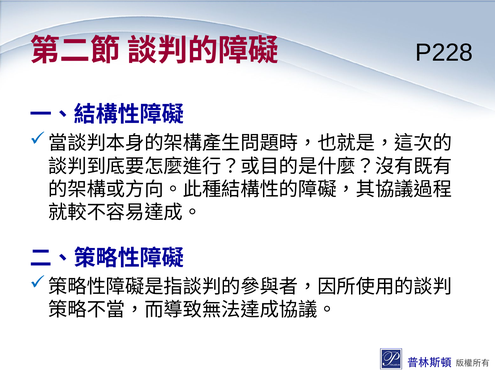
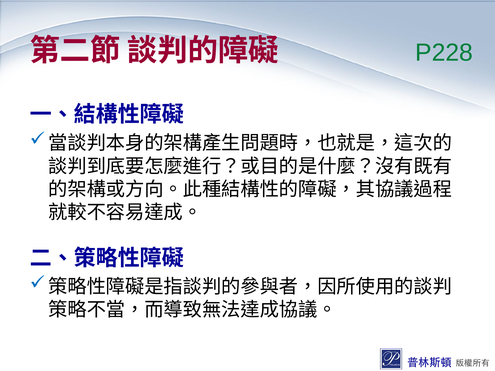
P228 colour: black -> green (444, 53)
